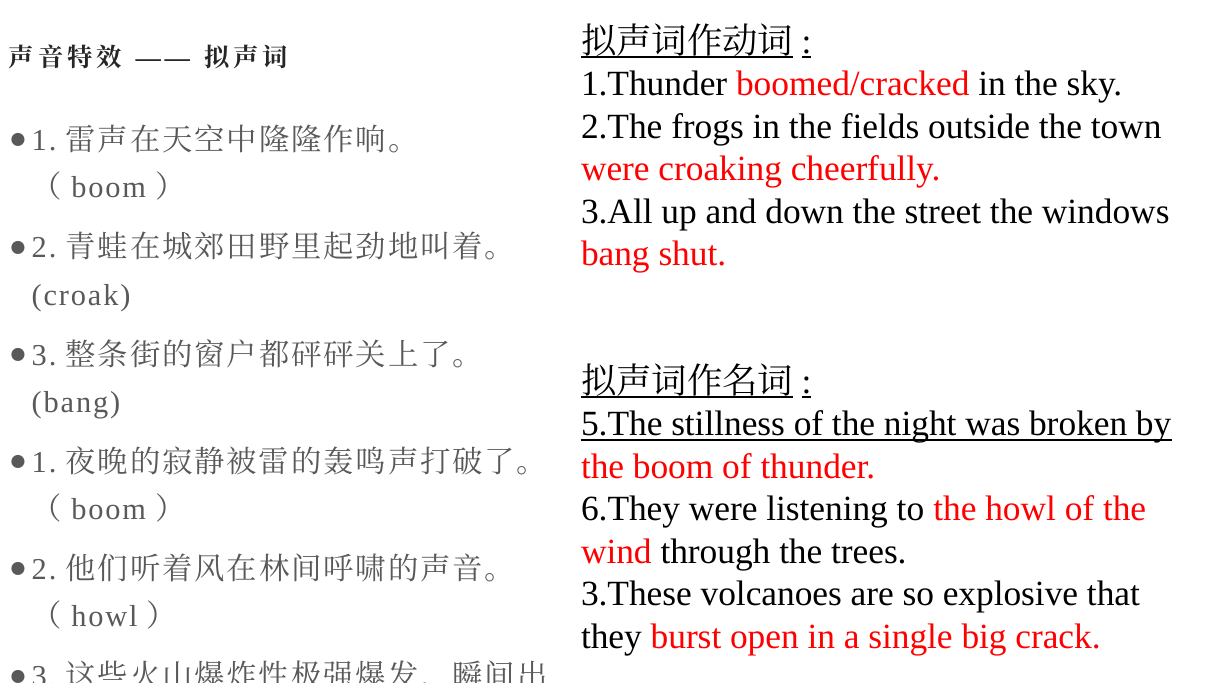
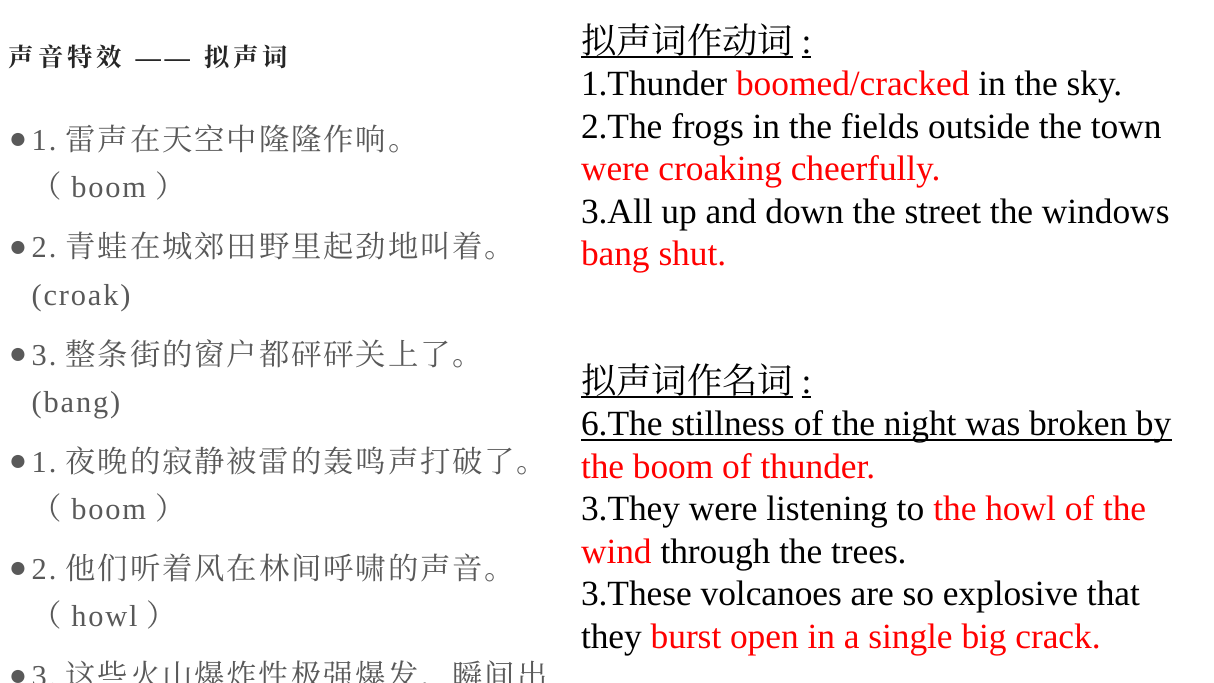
5.The: 5.The -> 6.The (622, 424)
6.They: 6.They -> 3.They (631, 509)
